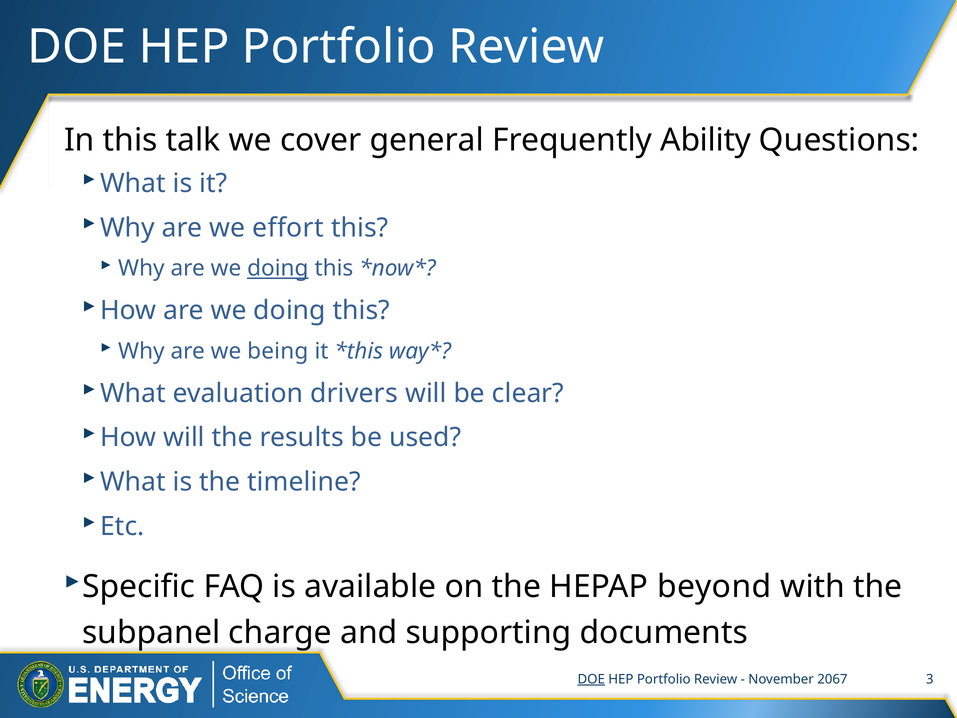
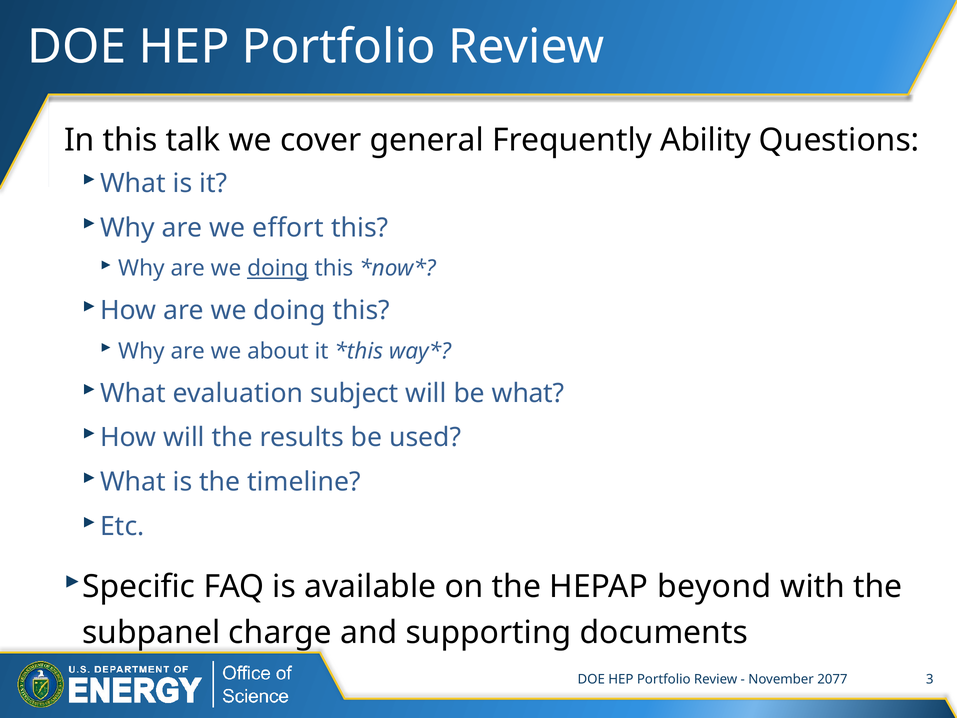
being: being -> about (278, 351)
drivers: drivers -> subject (354, 393)
be clear: clear -> what (528, 393)
DOE underline: present -> none (591, 679)
2067: 2067 -> 2077 (832, 679)
